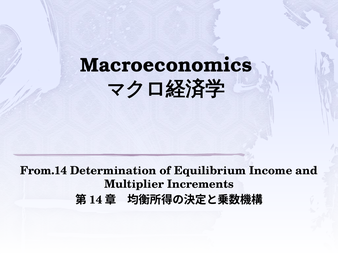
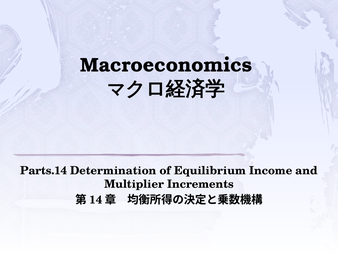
From.14: From.14 -> Parts.14 (44, 170)
